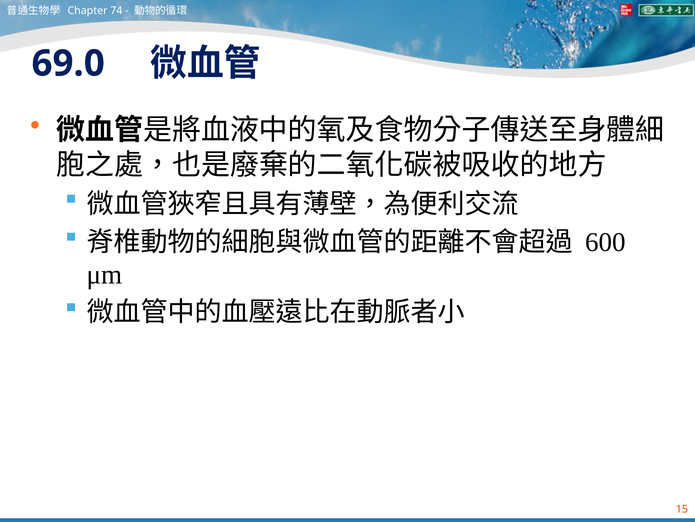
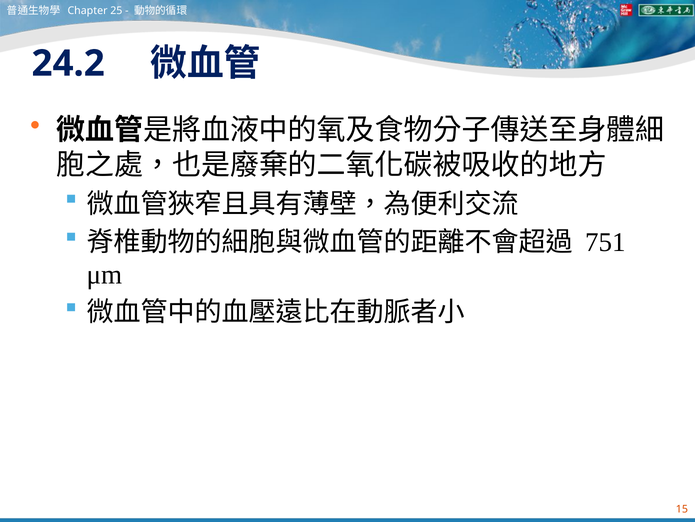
74: 74 -> 25 (116, 11)
69.0: 69.0 -> 24.2 (68, 63)
600: 600 -> 751 (605, 242)
